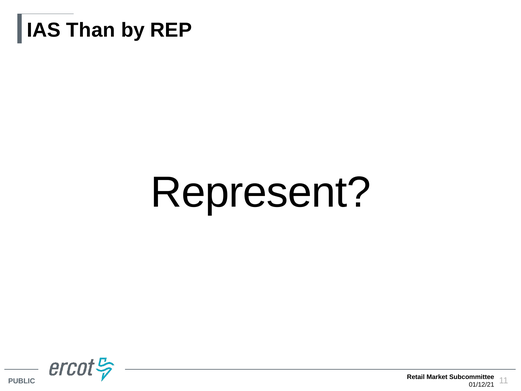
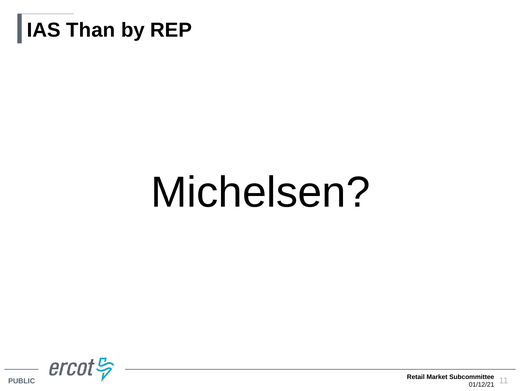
Represent: Represent -> Michelsen (260, 192)
